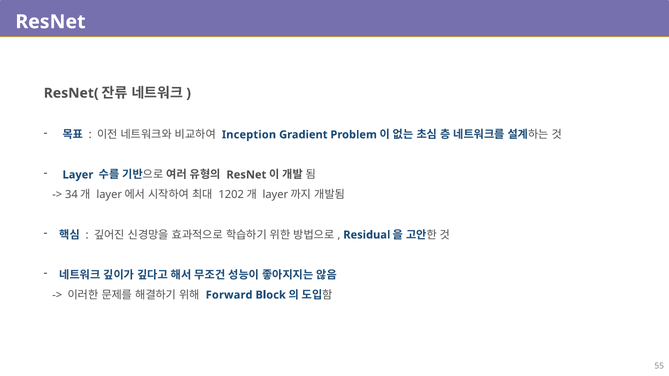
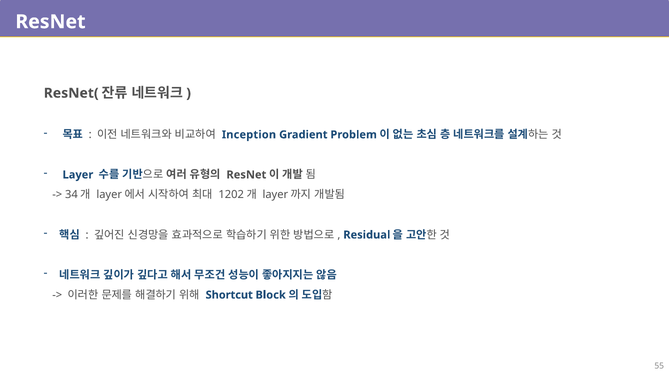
Forward: Forward -> Shortcut (229, 295)
